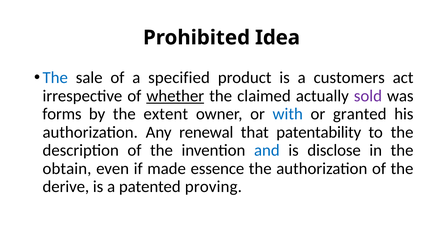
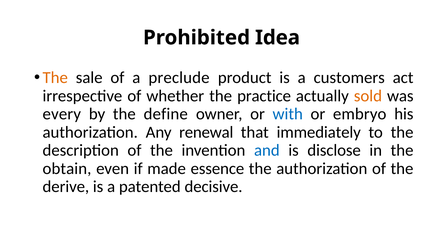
The colour: blue -> orange (55, 78)
specified: specified -> preclude (179, 78)
whether underline: present -> none (175, 96)
claimed: claimed -> practice (264, 96)
sold colour: purple -> orange (368, 96)
forms: forms -> every (62, 114)
extent: extent -> define (166, 114)
granted: granted -> embryo (360, 114)
patentability: patentability -> immediately (319, 132)
proving: proving -> decisive (214, 187)
